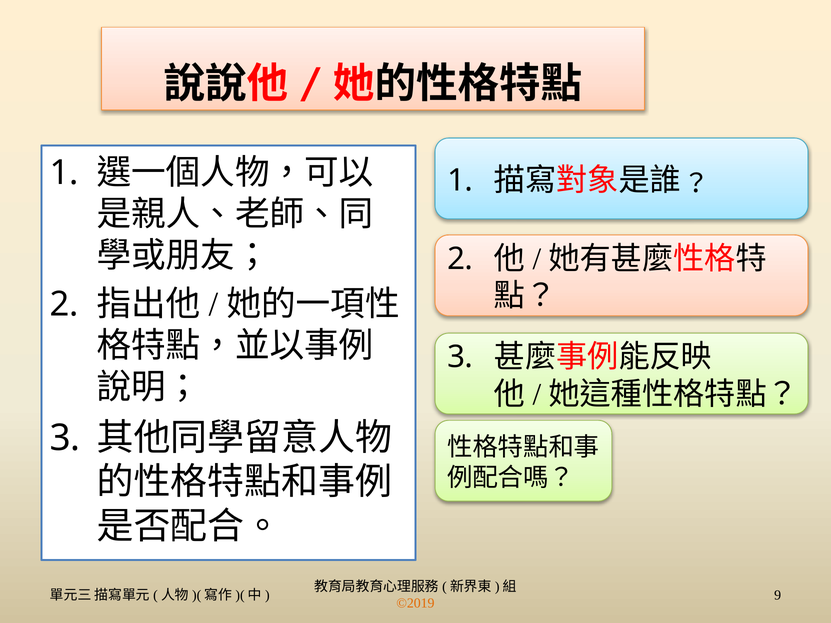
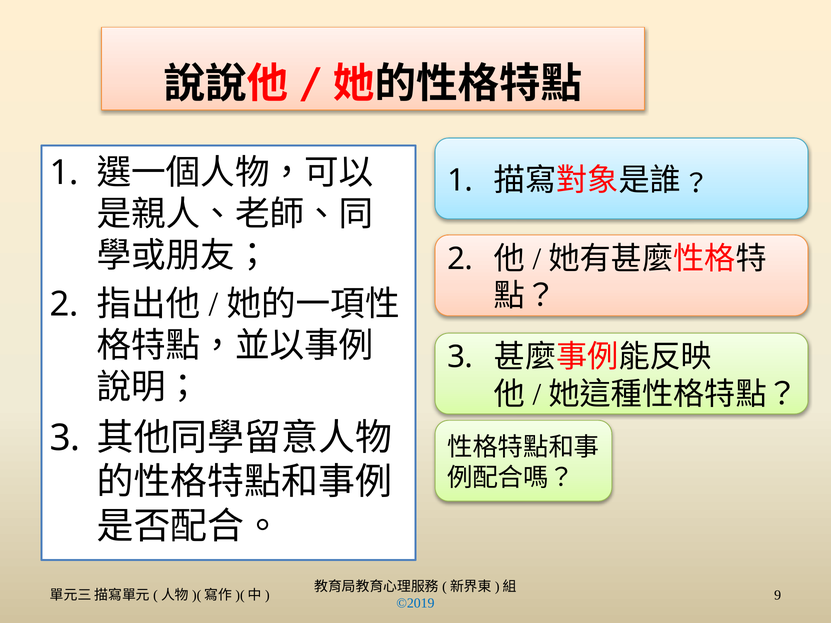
©2019 colour: orange -> blue (415, 604)
